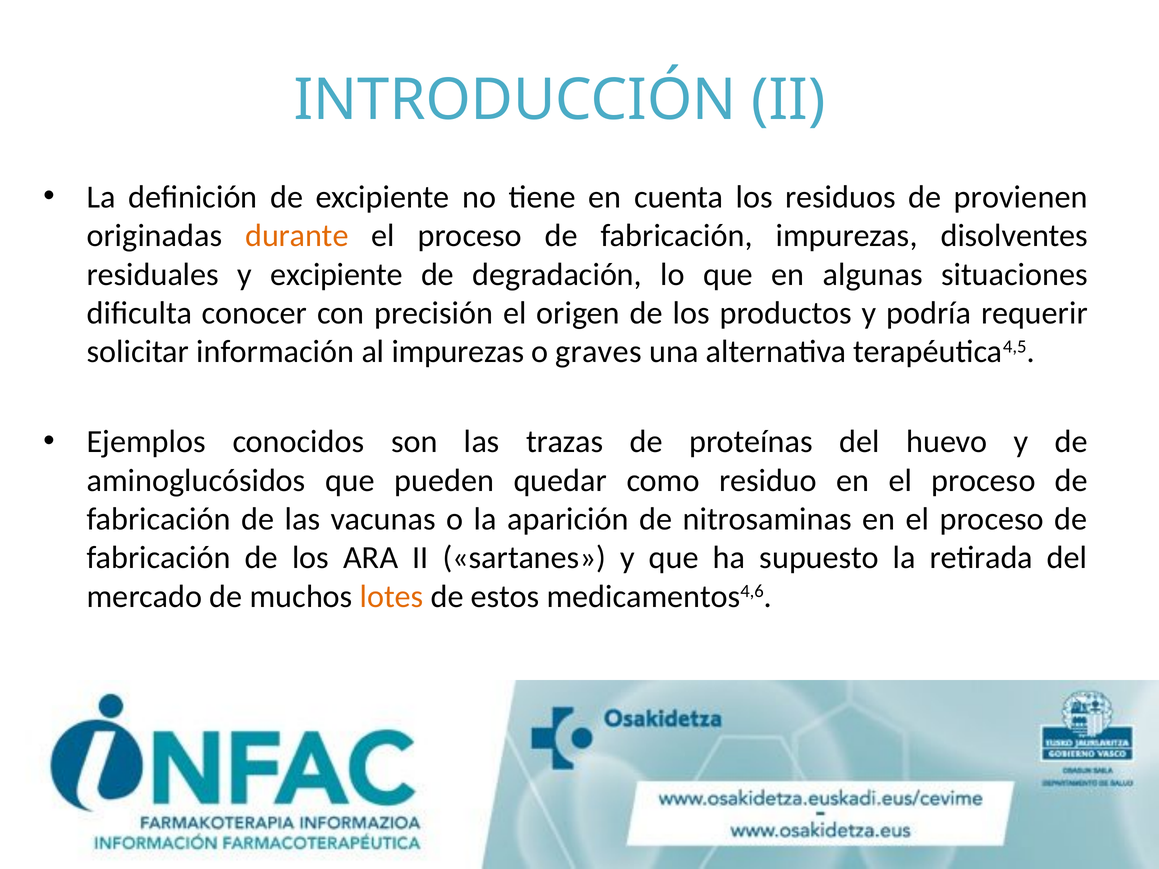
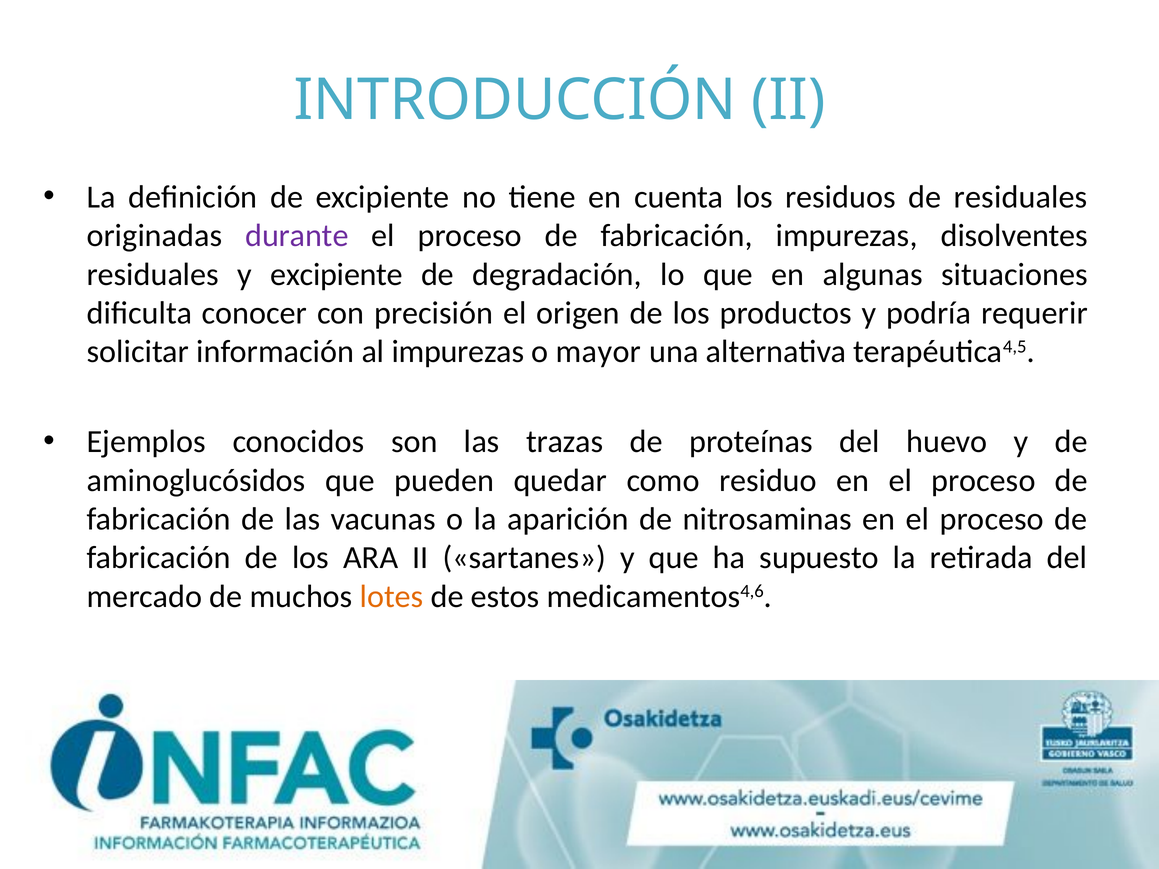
de provienen: provienen -> residuales (1021, 197)
durante colour: orange -> purple (297, 236)
graves: graves -> mayor (598, 352)
